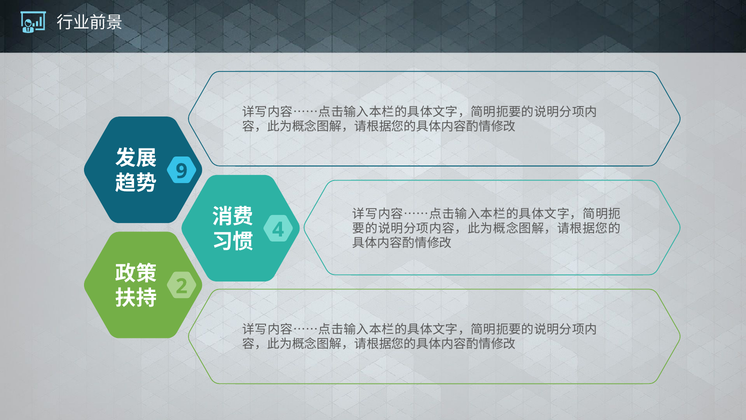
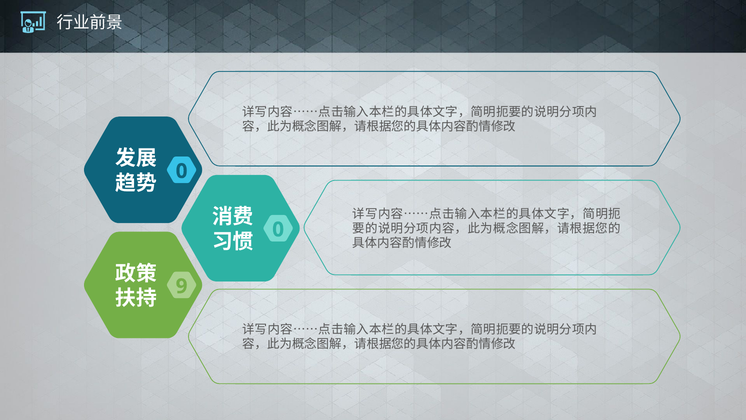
9: 9 -> 0 (182, 171)
4: 4 -> 0 (278, 229)
2: 2 -> 9 (182, 286)
